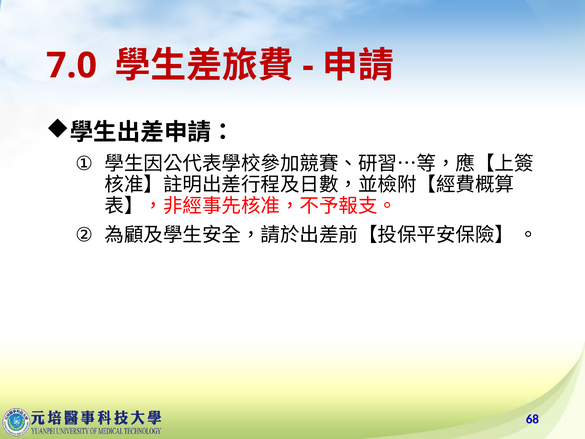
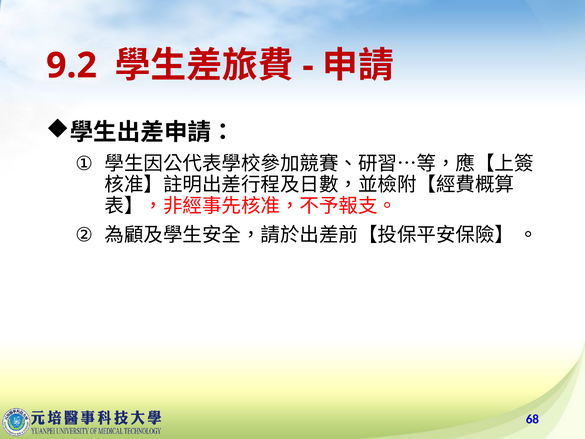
7.0: 7.0 -> 9.2 (72, 66)
